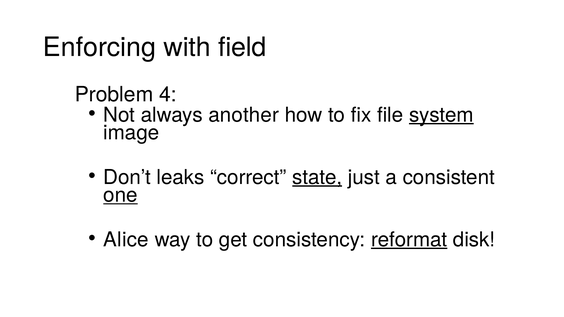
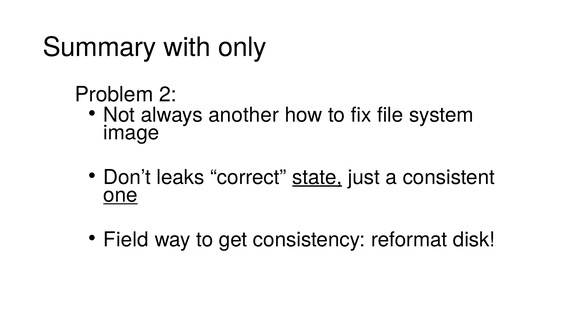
Enforcing: Enforcing -> Summary (100, 47)
field: field -> only (242, 47)
4: 4 -> 2 (168, 95)
system underline: present -> none (441, 115)
Alice: Alice -> Field (126, 240)
reformat underline: present -> none (409, 240)
